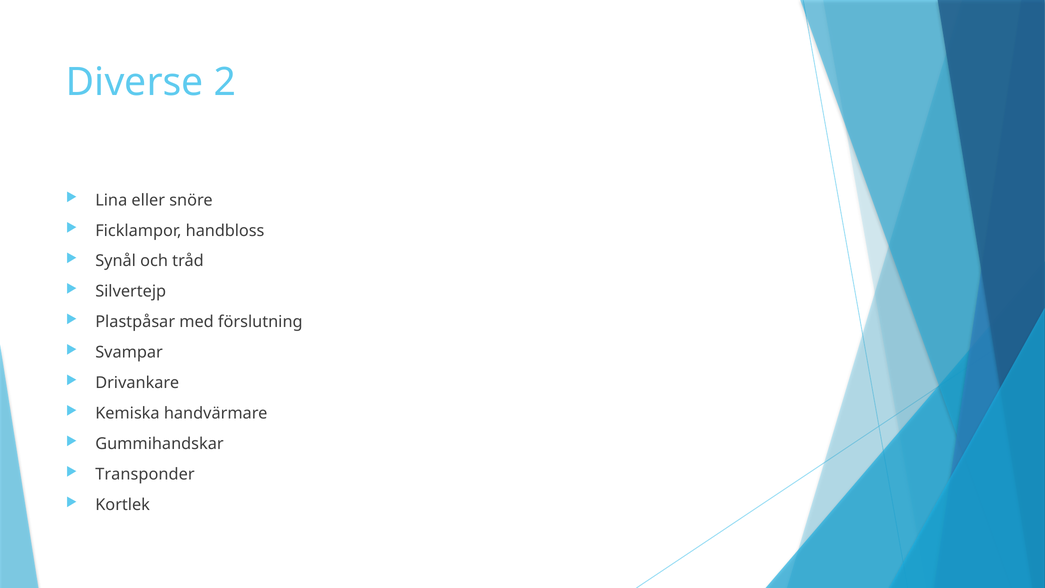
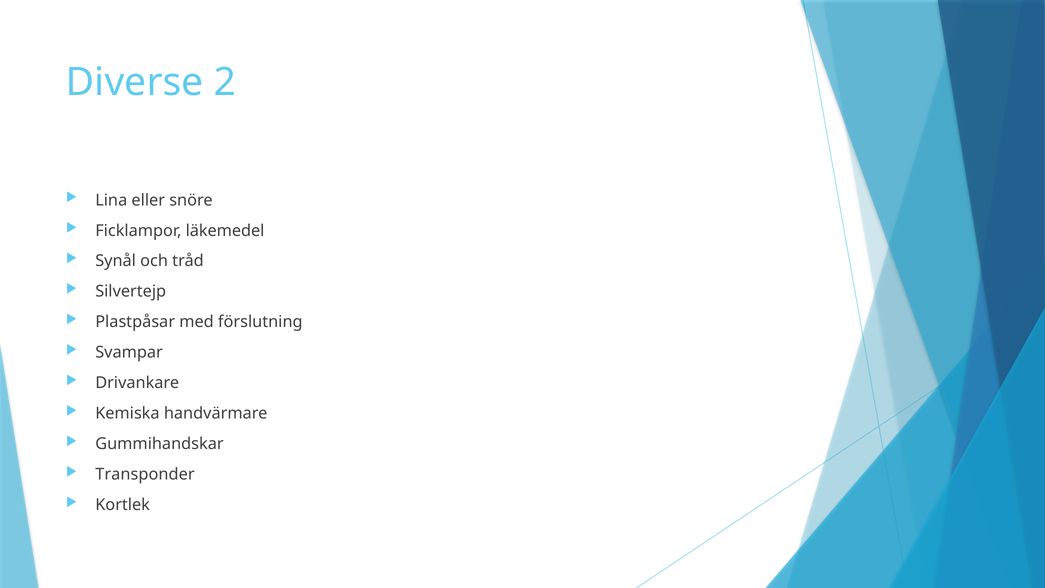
handbloss: handbloss -> läkemedel (225, 231)
